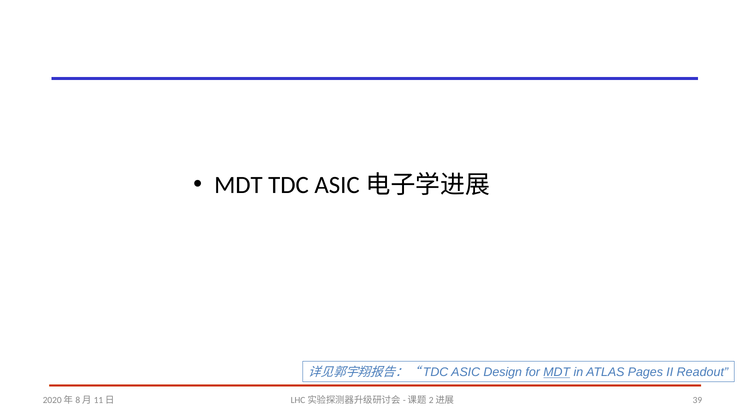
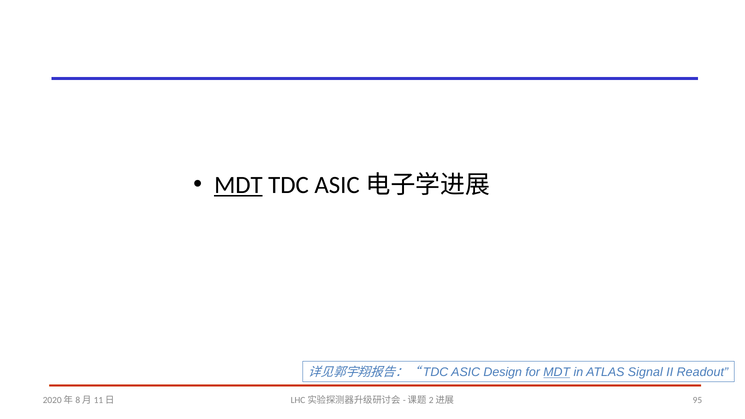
MDT underline: none -> present (238, 185)
Pages: Pages -> Signal (645, 372)
39: 39 -> 95 (697, 400)
